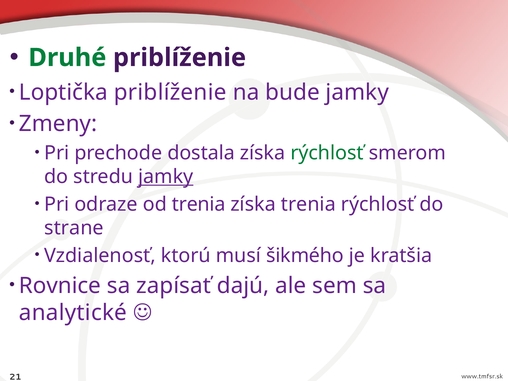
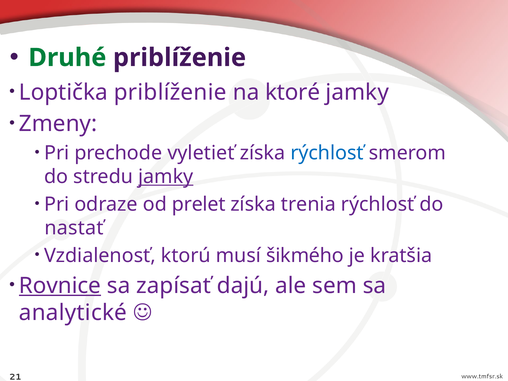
bude: bude -> ktoré (293, 92)
dostala: dostala -> vyletieť (201, 153)
rýchlosť colour: green -> blue (327, 153)
od trenia: trenia -> prelet (199, 204)
strane: strane -> nastať (74, 228)
Rovnice underline: none -> present (60, 286)
